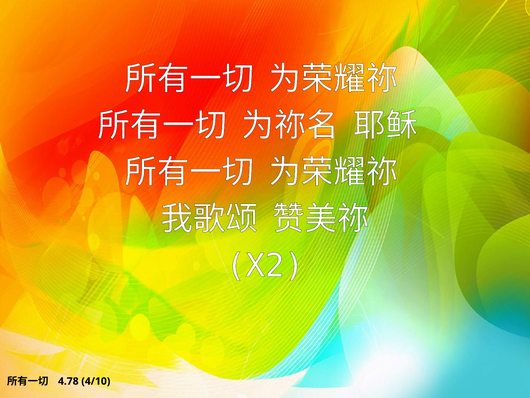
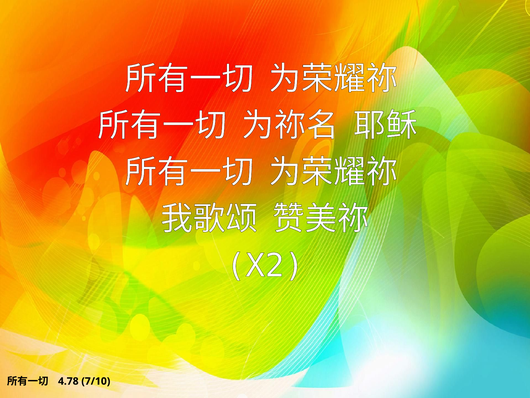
4/10: 4/10 -> 7/10 (96, 381)
